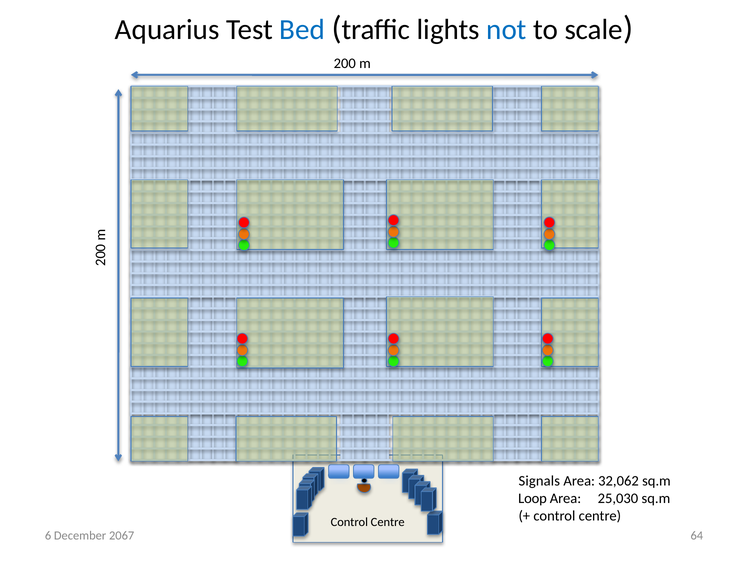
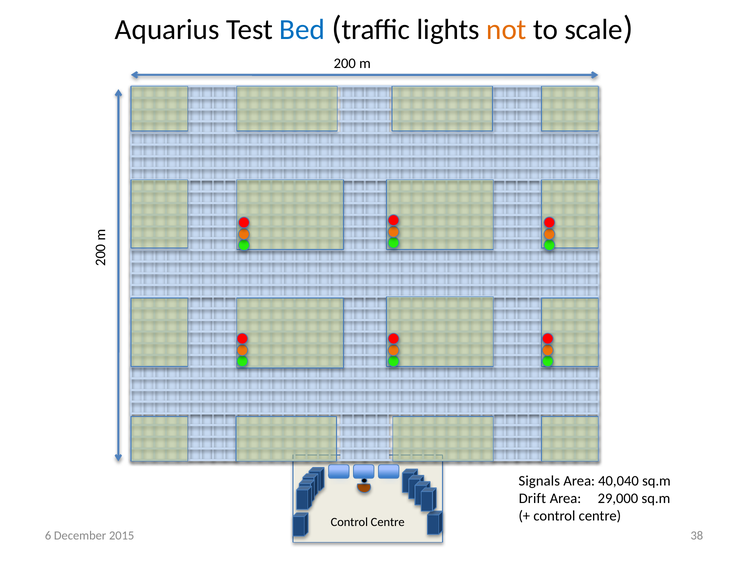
not colour: blue -> orange (506, 30)
32,062: 32,062 -> 40,040 (618, 481)
Loop: Loop -> Drift (532, 498)
25,030: 25,030 -> 29,000 (618, 498)
64: 64 -> 38 (697, 536)
2067: 2067 -> 2015 (122, 536)
